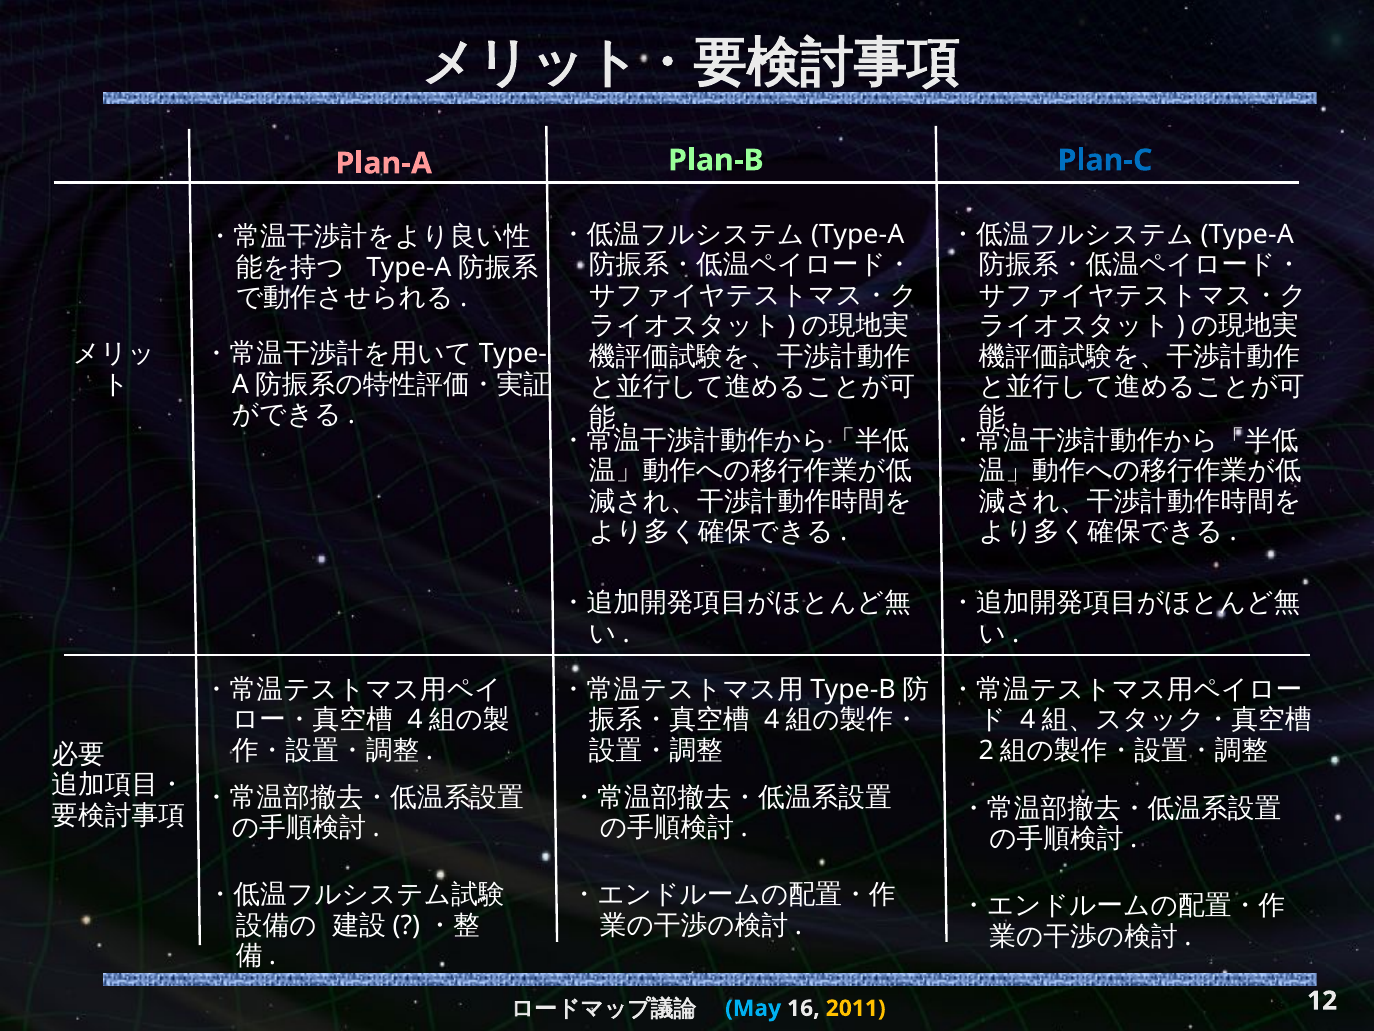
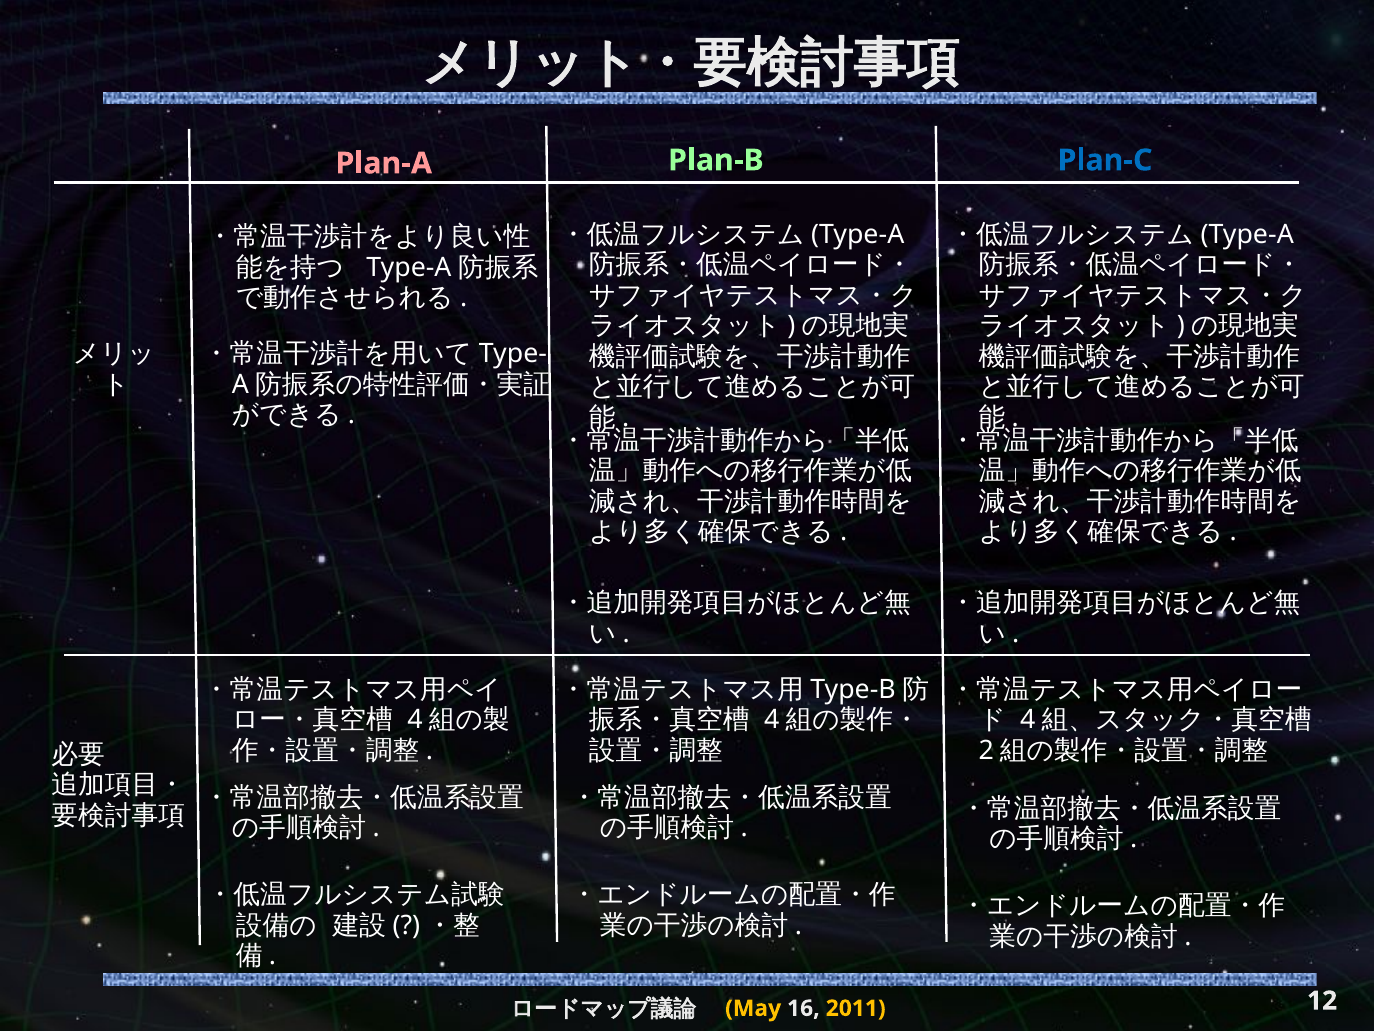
May colour: light blue -> yellow (753, 1008)
